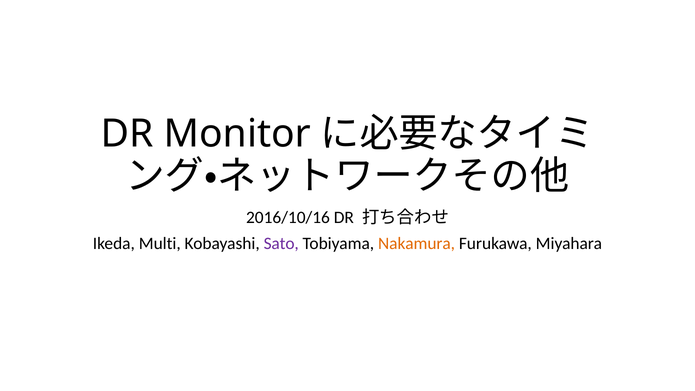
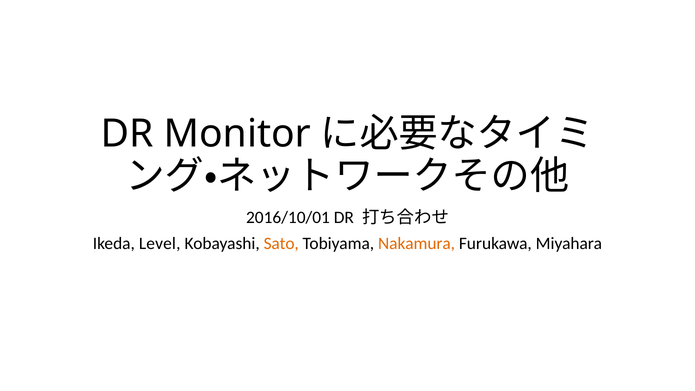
2016/10/16: 2016/10/16 -> 2016/10/01 (288, 217)
Multi: Multi -> Level (160, 243)
Sato colour: purple -> orange (281, 243)
